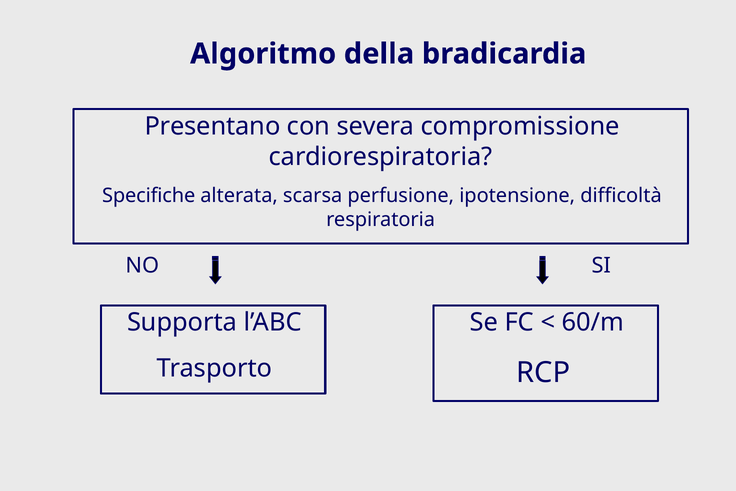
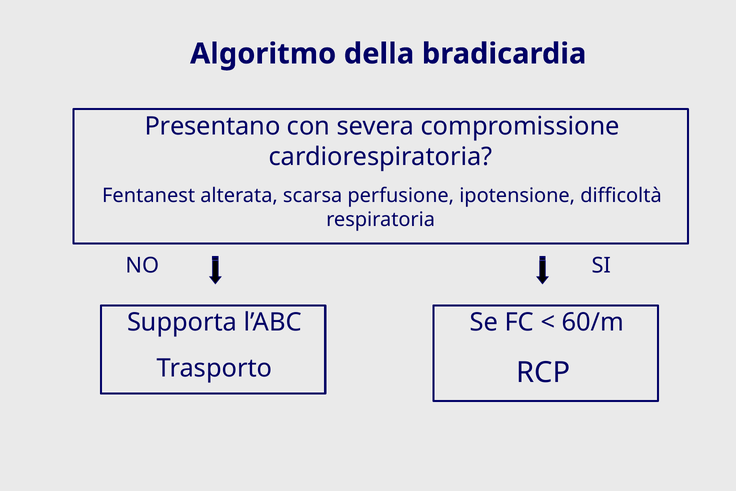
Specifiche: Specifiche -> Fentanest (149, 195)
